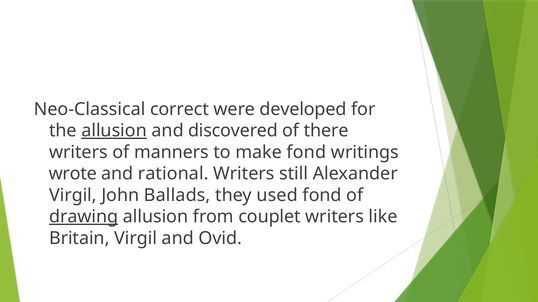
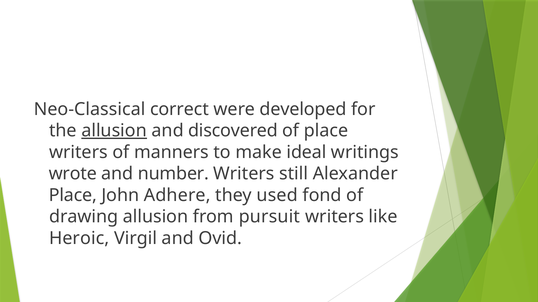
of there: there -> place (326, 131)
make fond: fond -> ideal (307, 152)
rational: rational -> number (173, 174)
Virgil: Virgil -> Place (73, 196)
Ballads: Ballads -> Adhere (177, 196)
drawing underline: present -> none (84, 217)
couplet: couplet -> pursuit (269, 217)
Britain: Britain -> Heroic (79, 239)
